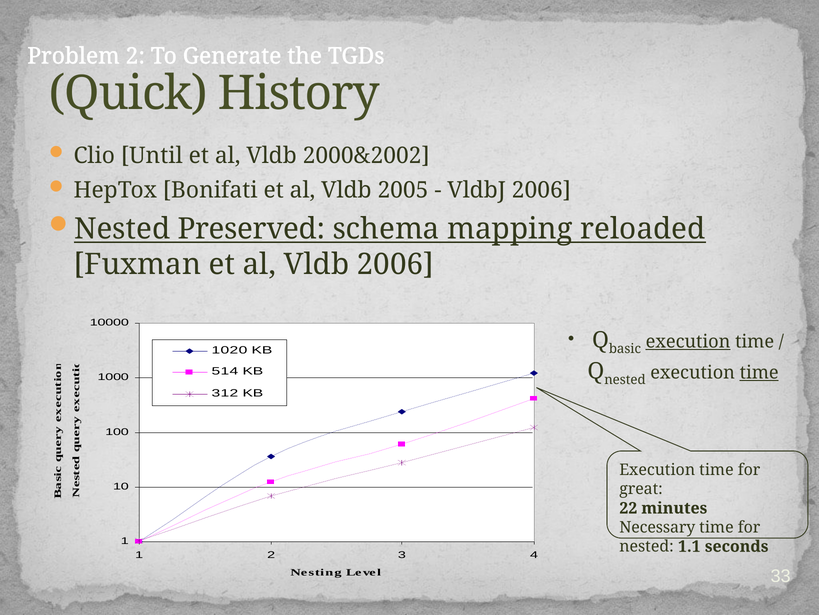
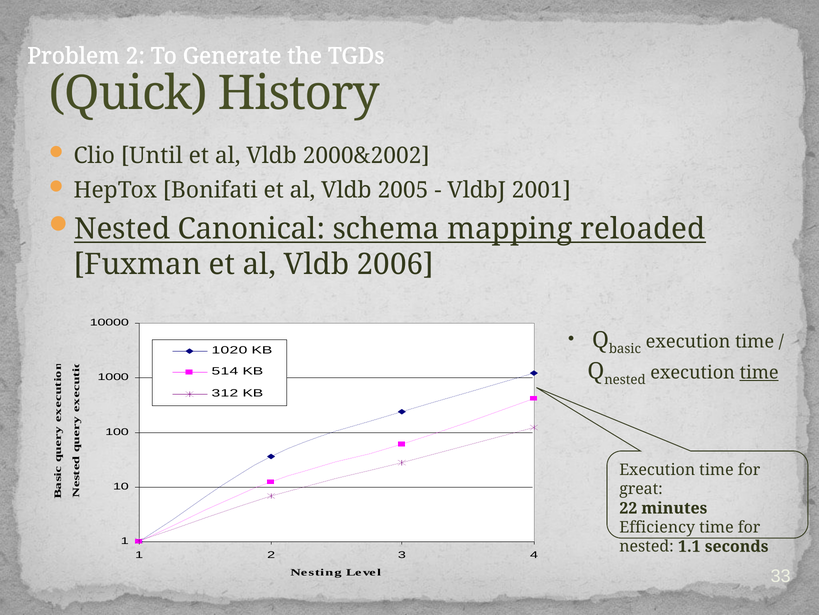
VldbJ 2006: 2006 -> 2001 (541, 190)
Preserved: Preserved -> Canonical (251, 229)
execution underline: present -> none (688, 341)
Necessary: Necessary -> Efficiency (657, 527)
